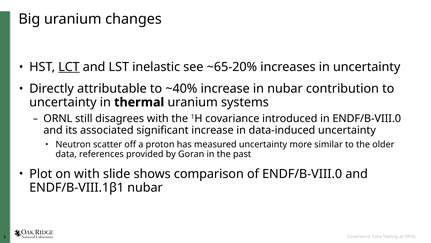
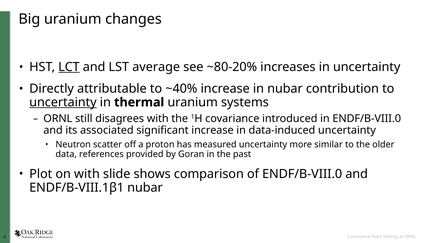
inelastic: inelastic -> average (156, 67)
~65-20%: ~65-20% -> ~80-20% (232, 67)
uncertainty underline: none -> present (63, 102)
